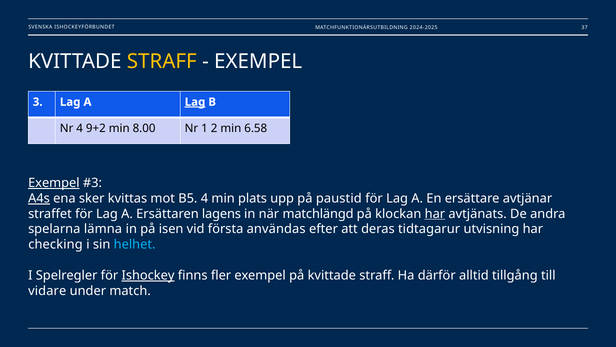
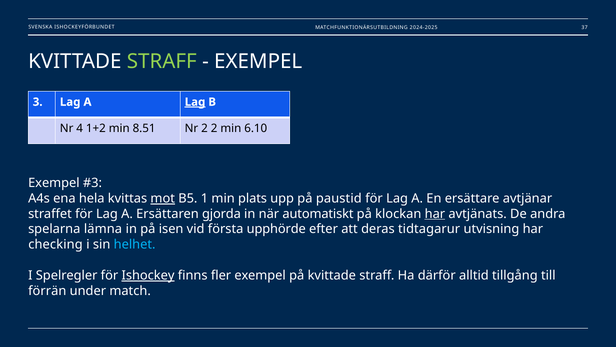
STRAFF colour: yellow -> light green (162, 61)
9+2: 9+2 -> 1+2 (96, 128)
8.00: 8.00 -> 8.51 (144, 128)
Nr 1: 1 -> 2 (204, 128)
6.58: 6.58 -> 6.10 (256, 128)
Exempel underline: present -> none (54, 183)
A4s underline: present -> none (39, 198)
sker: sker -> hela (92, 198)
mot underline: none -> present (163, 198)
B5 4: 4 -> 1 (204, 198)
lagens: lagens -> gjorda (221, 213)
matchlängd: matchlängd -> automatiskt (318, 213)
användas: användas -> upphörde (276, 229)
vidare: vidare -> förrän (47, 290)
